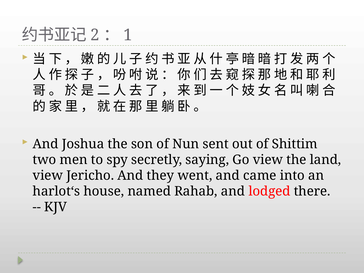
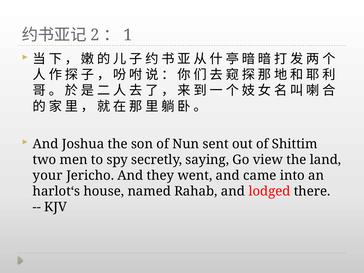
view: view -> your (48, 176)
